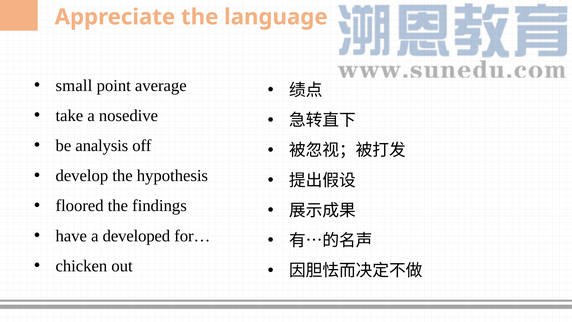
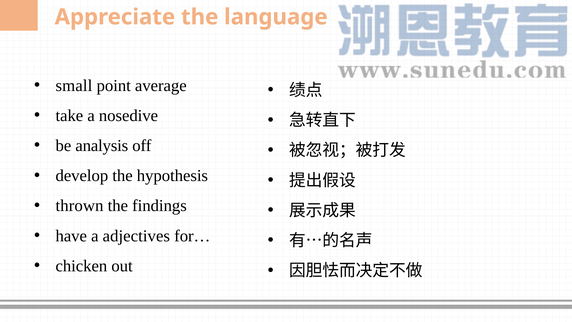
floored: floored -> thrown (80, 206)
developed: developed -> adjectives (136, 236)
